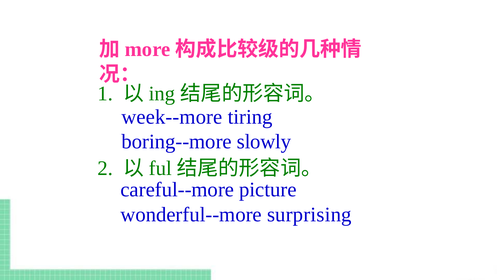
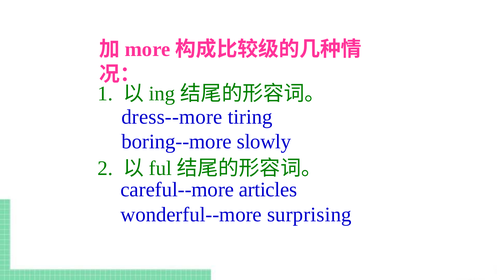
week--more: week--more -> dress--more (172, 117)
picture: picture -> articles (268, 189)
